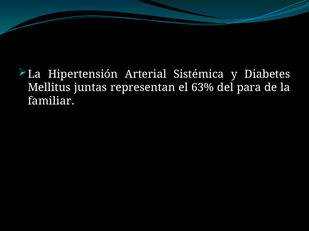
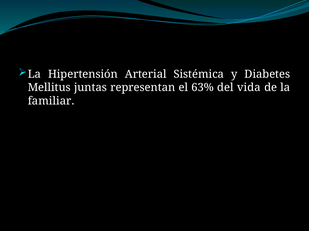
para: para -> vida (249, 88)
